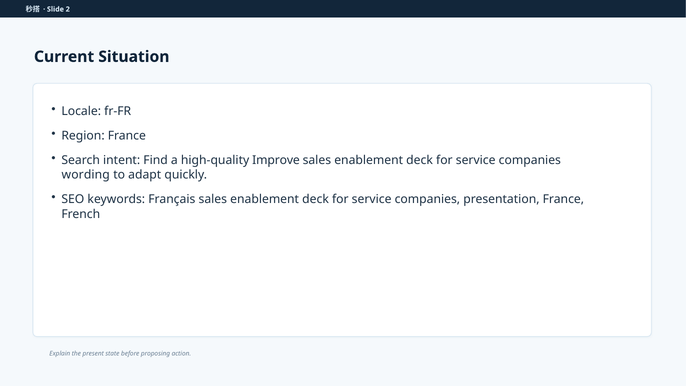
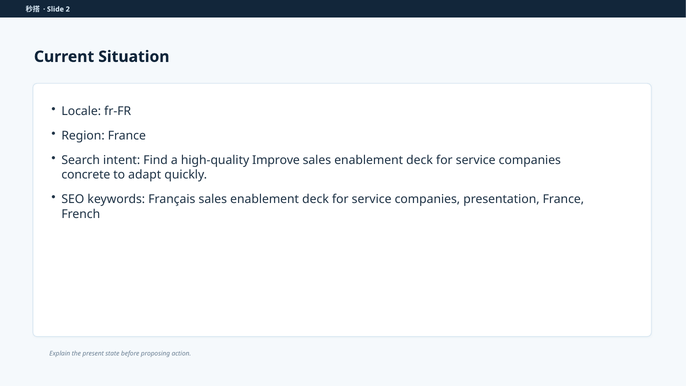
wording: wording -> concrete (86, 175)
